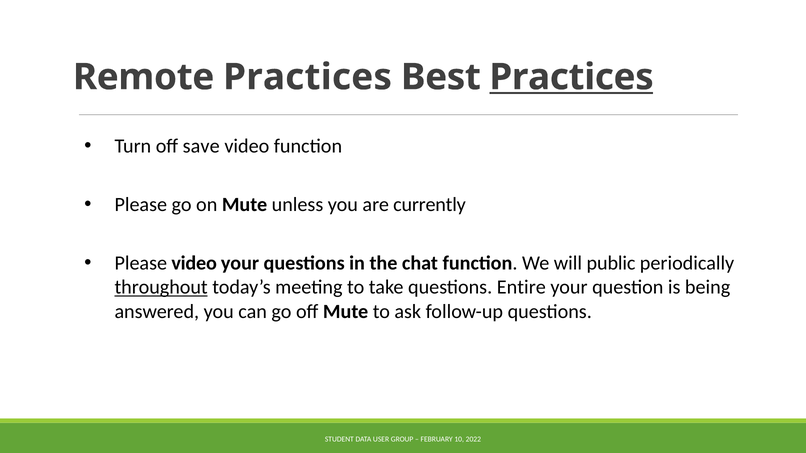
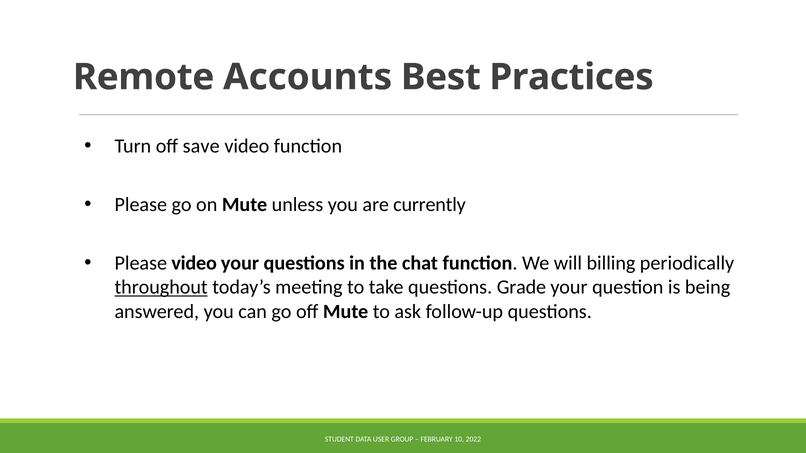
Remote Practices: Practices -> Accounts (308, 77)
Practices underline: present -> none (572, 77)
public: public -> billing (611, 263)
Entire: Entire -> Grade (521, 288)
